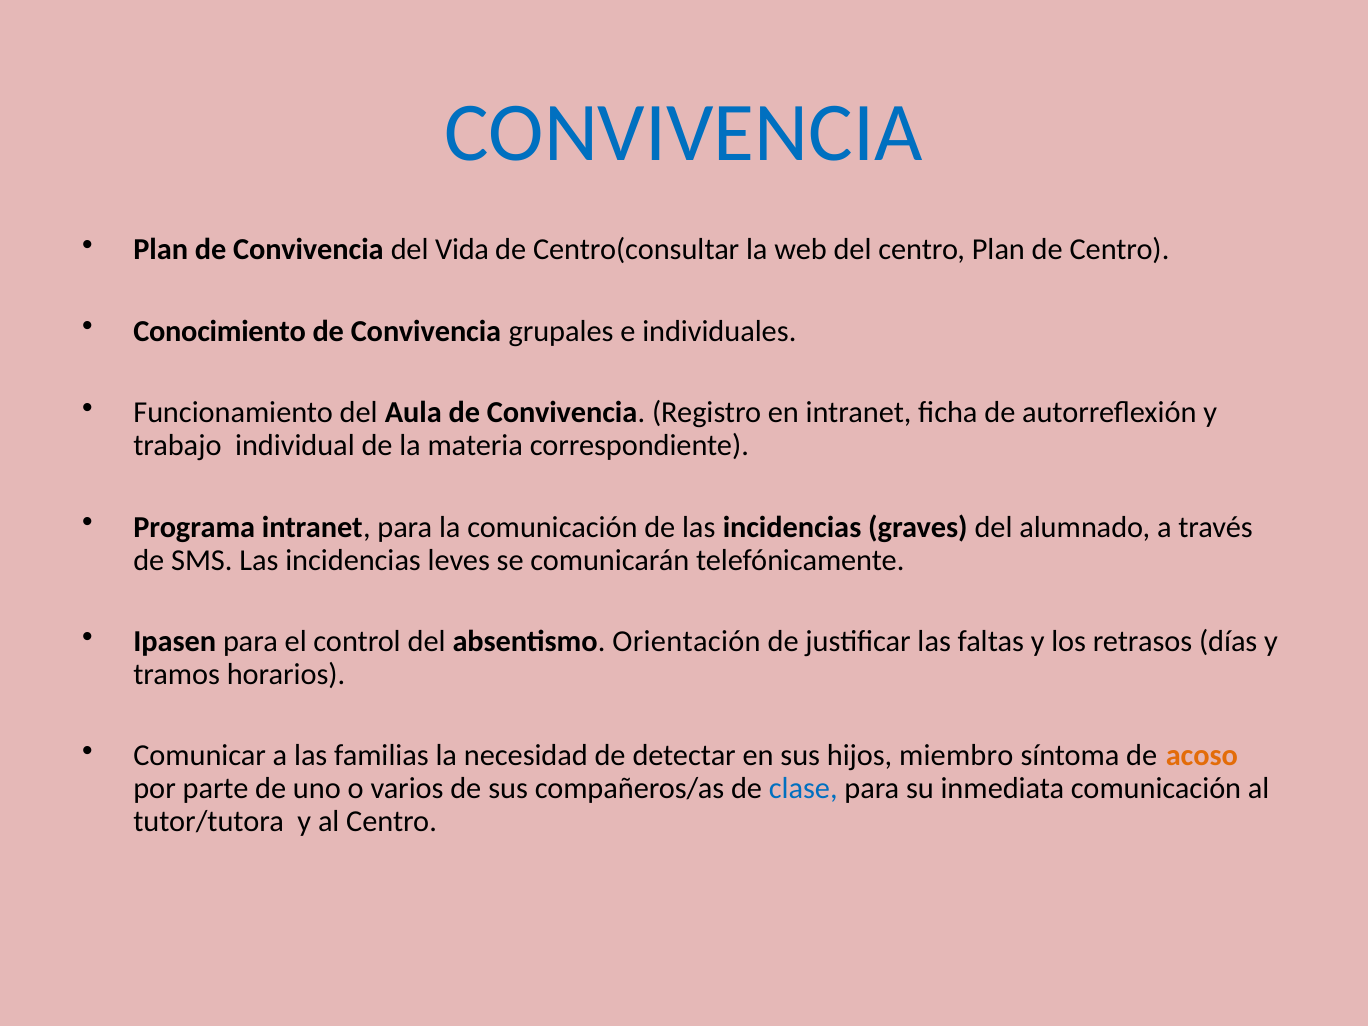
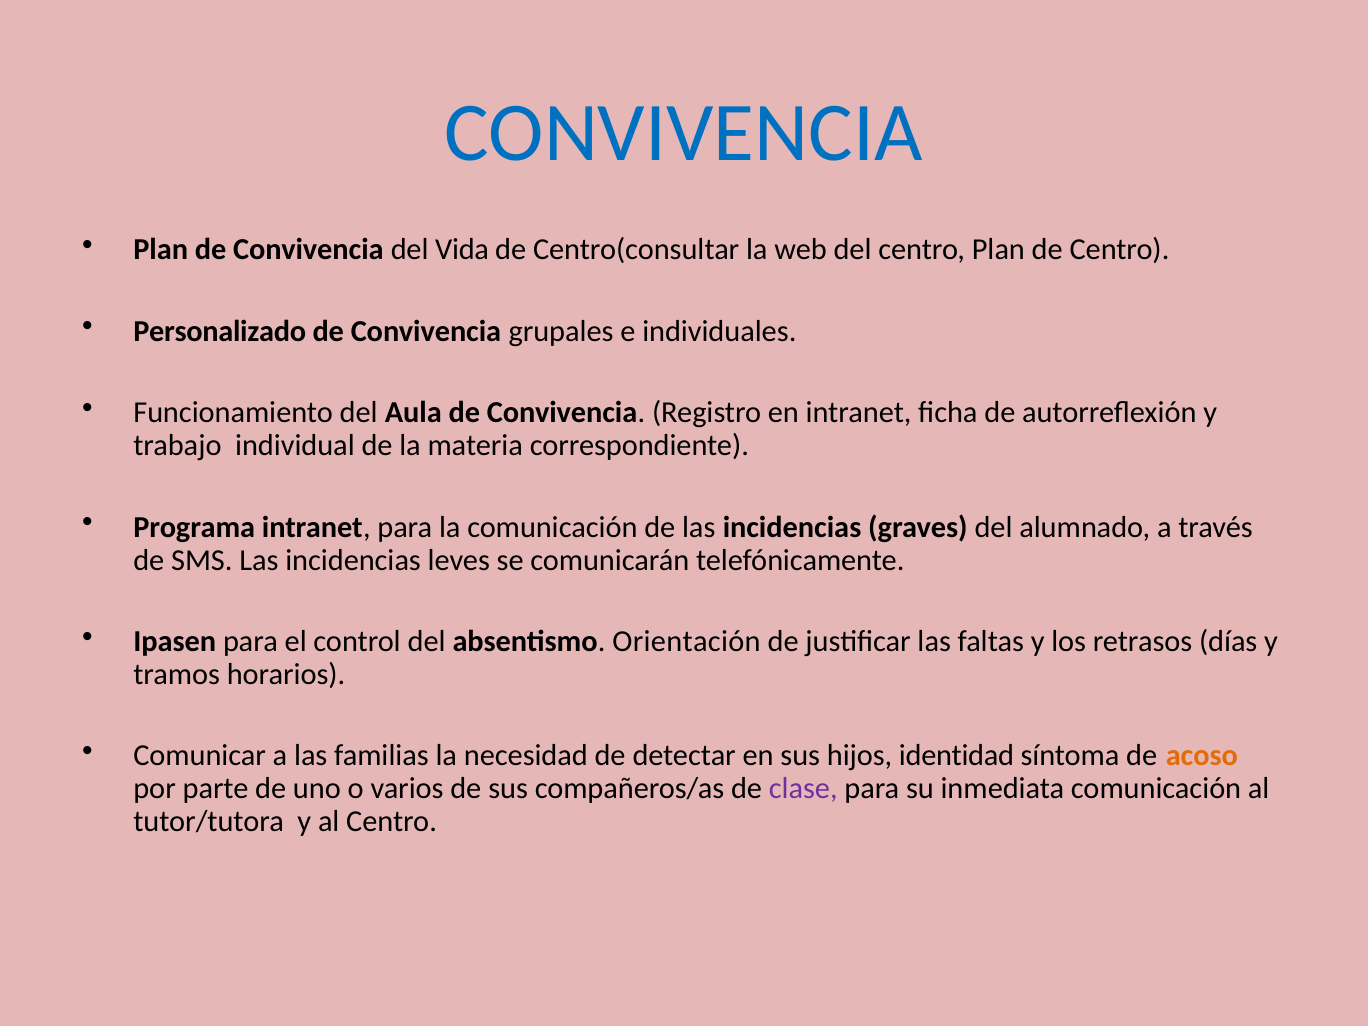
Conocimiento: Conocimiento -> Personalizado (220, 331)
miembro: miembro -> identidad (957, 756)
clase colour: blue -> purple (803, 789)
